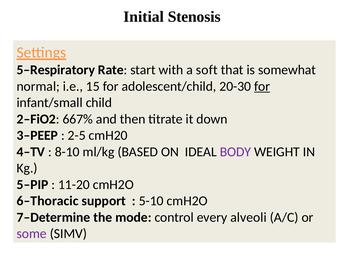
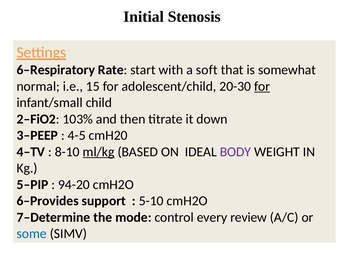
5–Respiratory: 5–Respiratory -> 6–Respiratory (56, 70)
667%: 667% -> 103% (78, 119)
2-5: 2-5 -> 4-5 (77, 135)
ml/kg underline: none -> present (99, 152)
11-20: 11-20 -> 94-20 (74, 184)
6–Thoracic: 6–Thoracic -> 6–Provides (48, 201)
alveoli: alveoli -> review (249, 217)
some colour: purple -> blue (32, 233)
